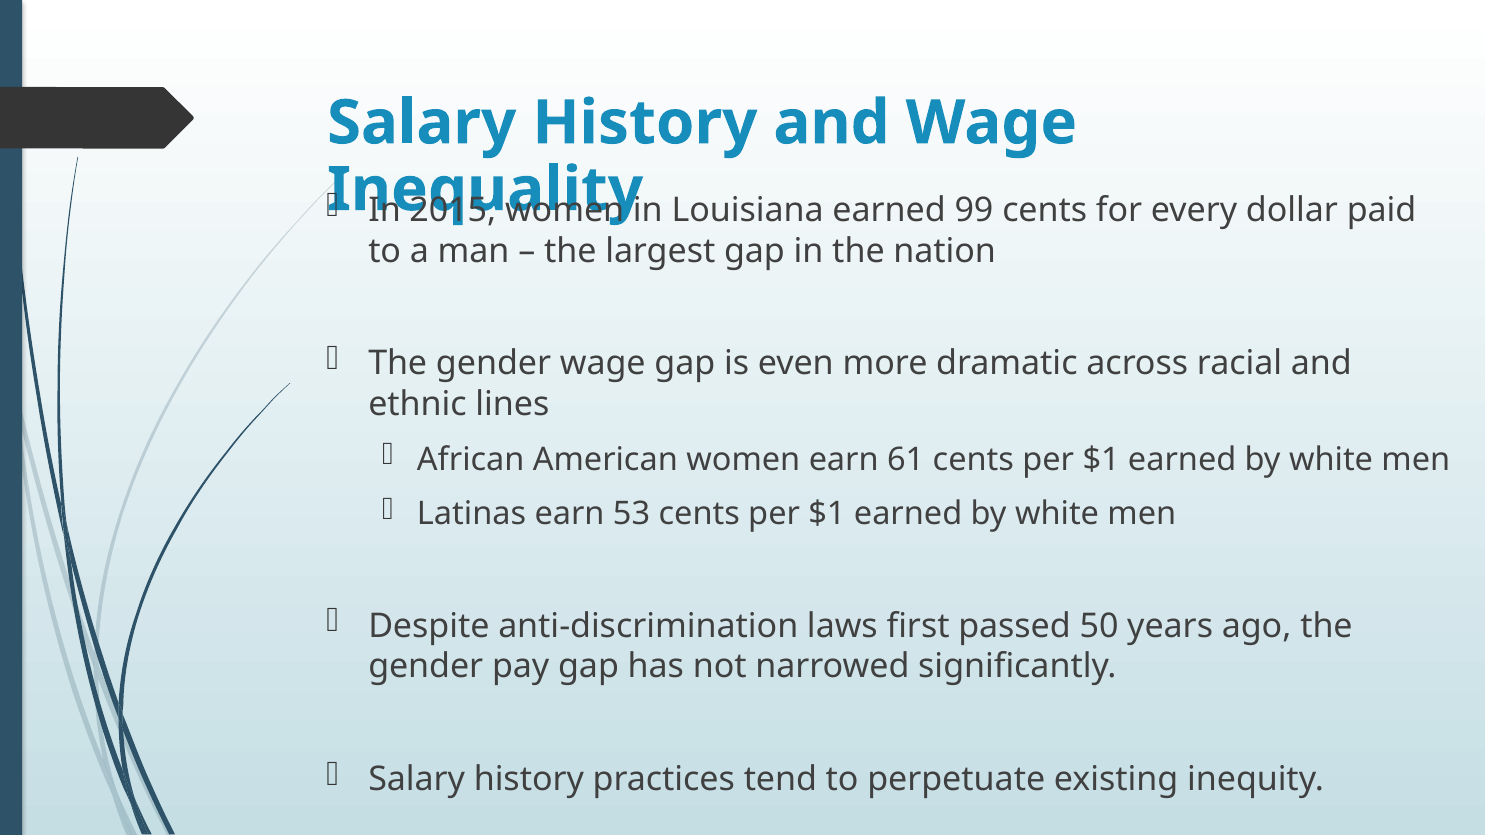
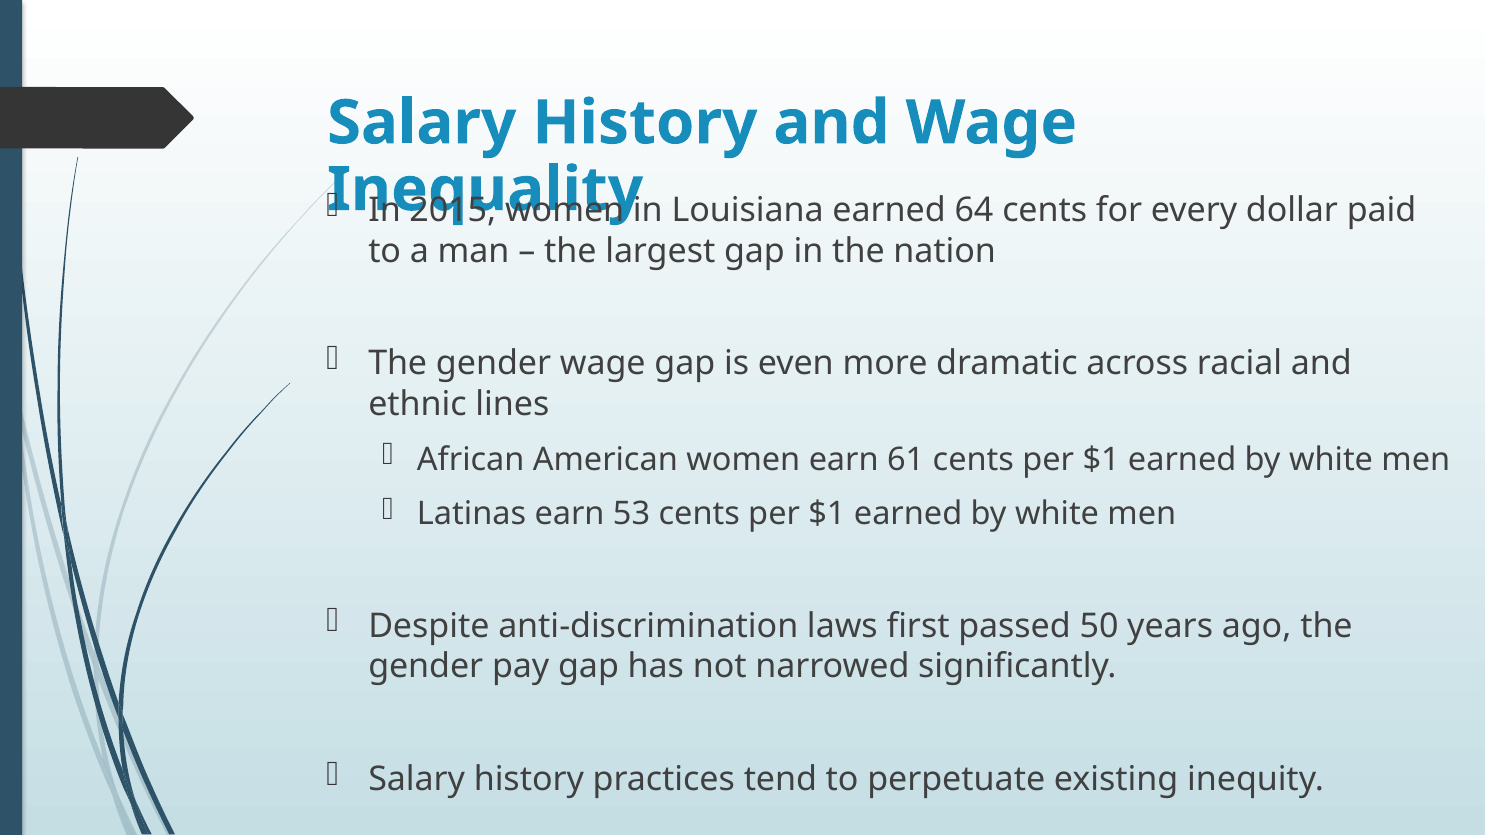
99: 99 -> 64 (974, 210)
